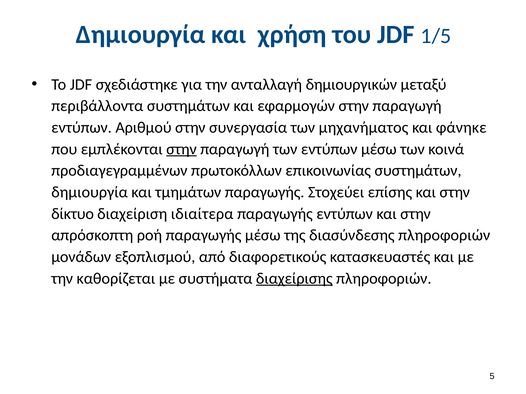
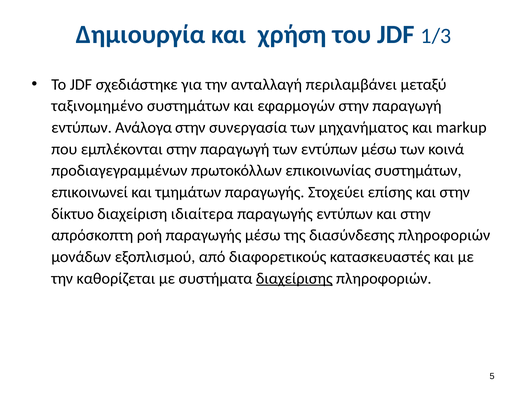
1/5: 1/5 -> 1/3 (436, 36)
δημιουργικών: δημιουργικών -> περιλαμβάνει (351, 85)
περιβάλλοντα: περιβάλλοντα -> ταξινομημένο (97, 106)
Αριθμού: Αριθμού -> Ανάλογα (144, 128)
φάνηκε: φάνηκε -> markup (461, 128)
στην underline: present -> none (182, 149)
δημιουργία: δημιουργία -> επικοινωνεί (90, 192)
